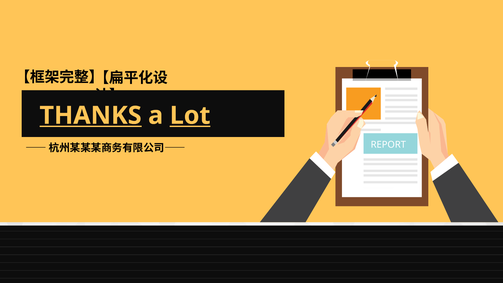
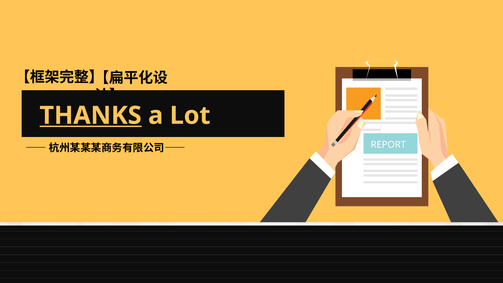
Lot underline: present -> none (190, 115)
